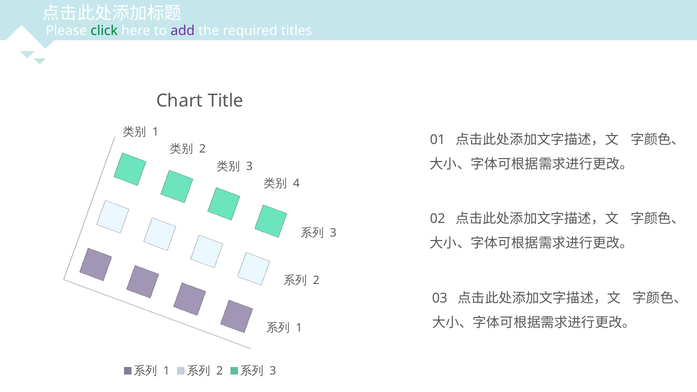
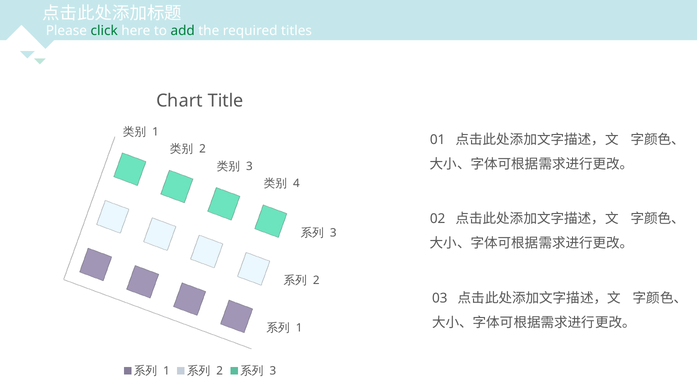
add colour: purple -> green (183, 31)
